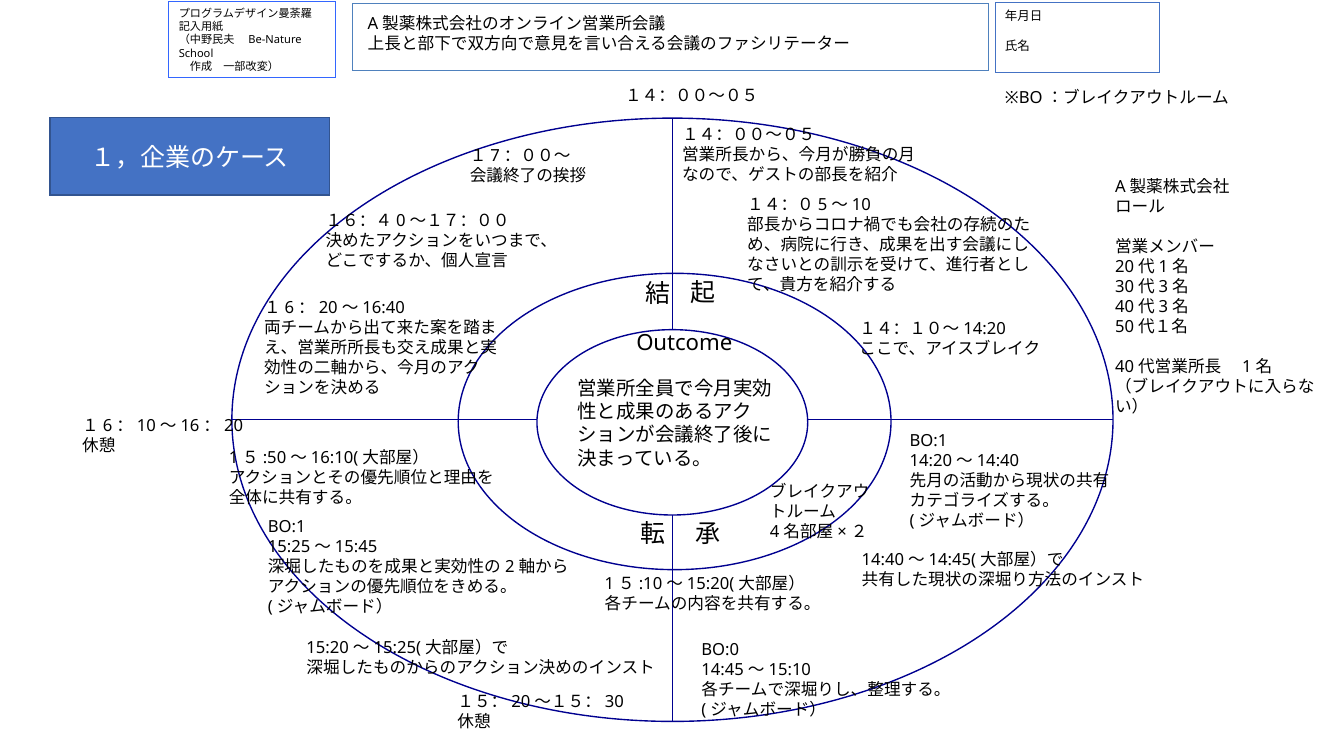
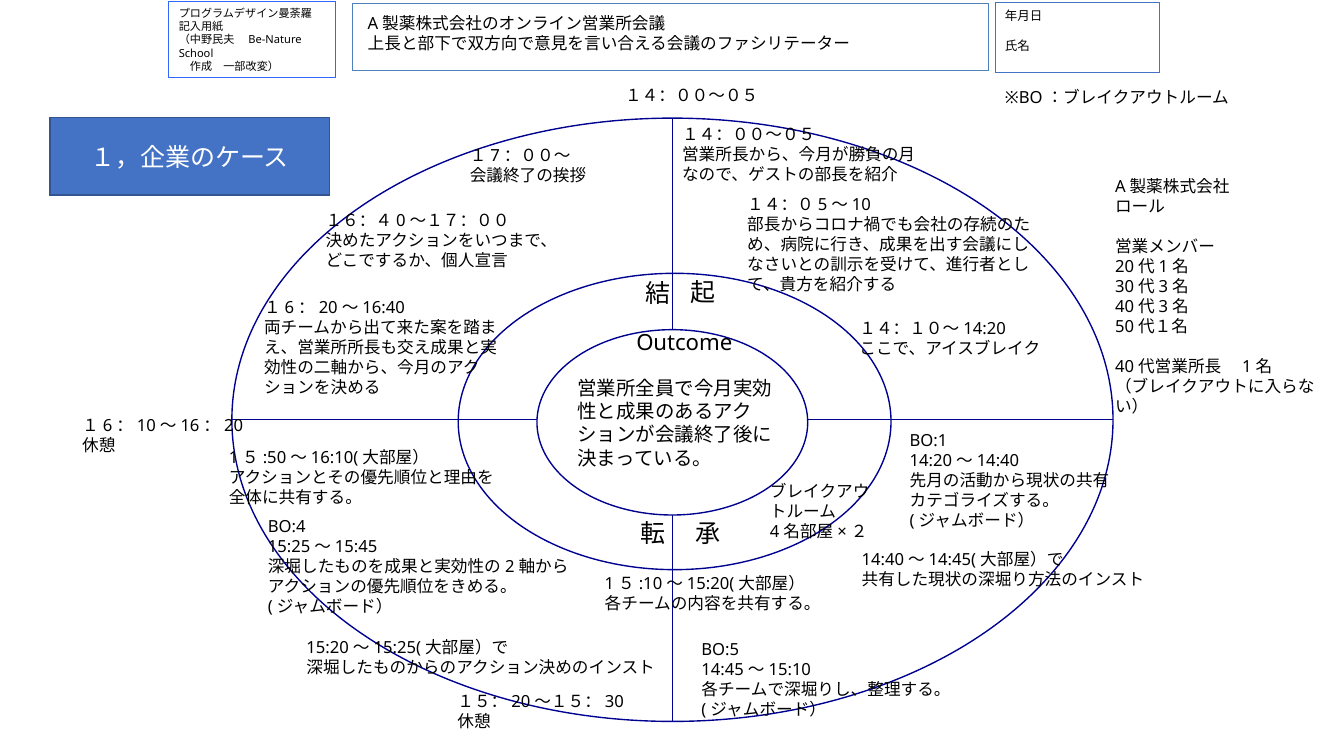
BO:1: BO:1 -> BO:4 (287, 527)
BO:0: BO:0 -> BO:5 (720, 649)
